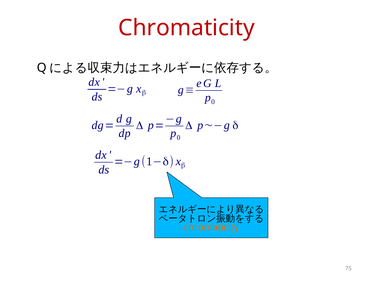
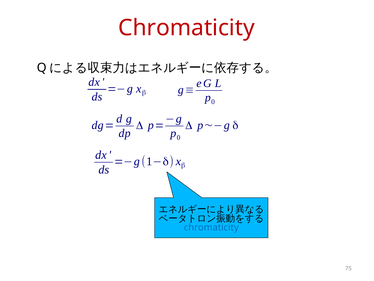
chromaticity colour: orange -> blue (211, 227)
